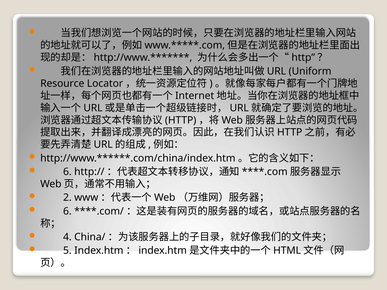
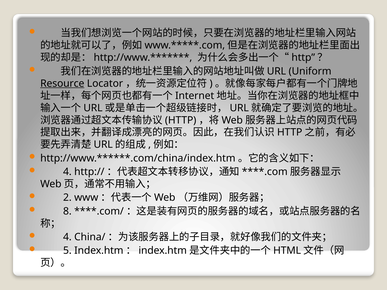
Resource underline: none -> present (62, 83)
6: 6 -> 4 (67, 172)
6: 6 -> 8 (67, 211)
